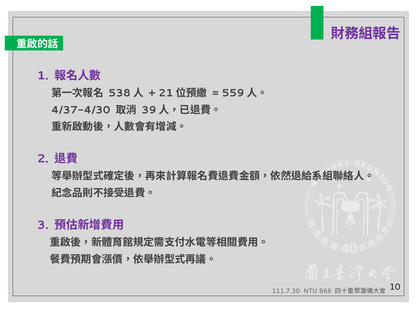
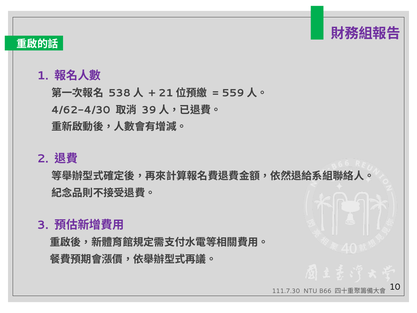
4/37-4/30: 4/37-4/30 -> 4/62-4/30 (81, 110)
